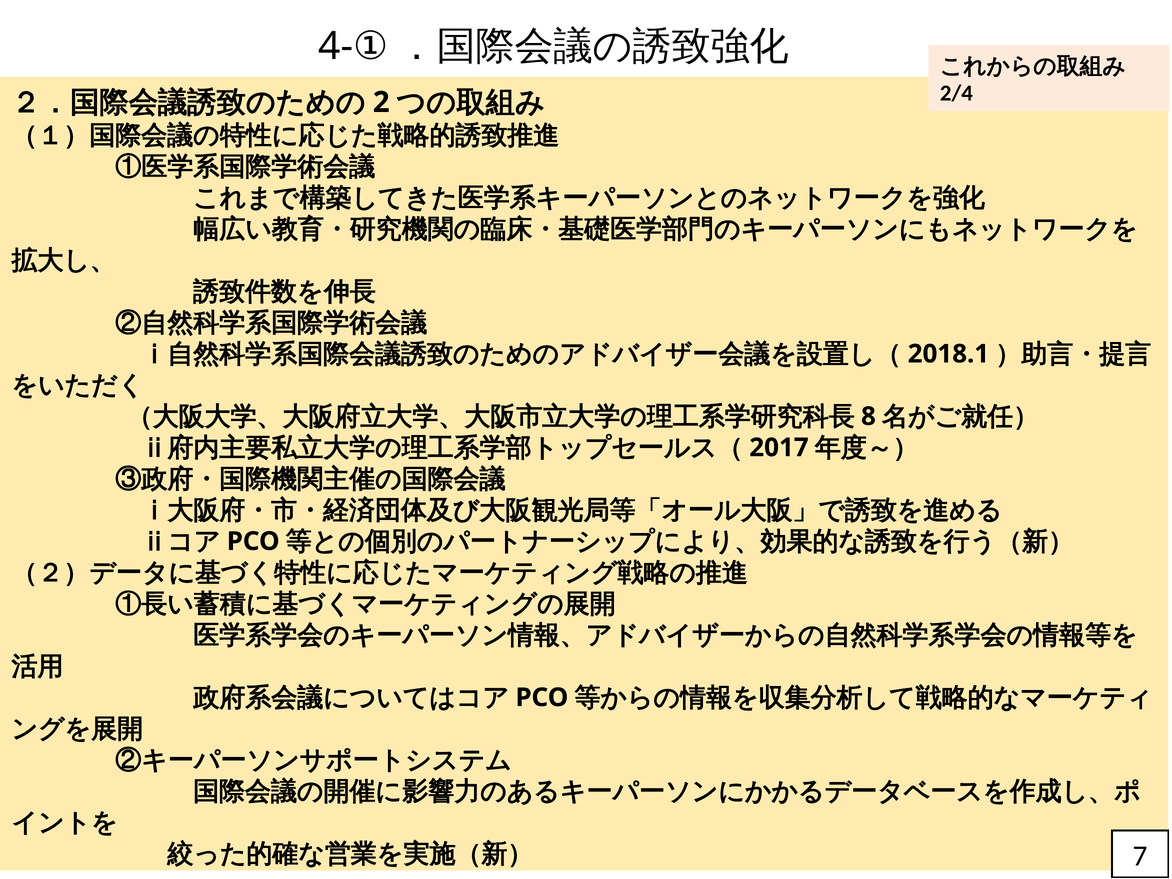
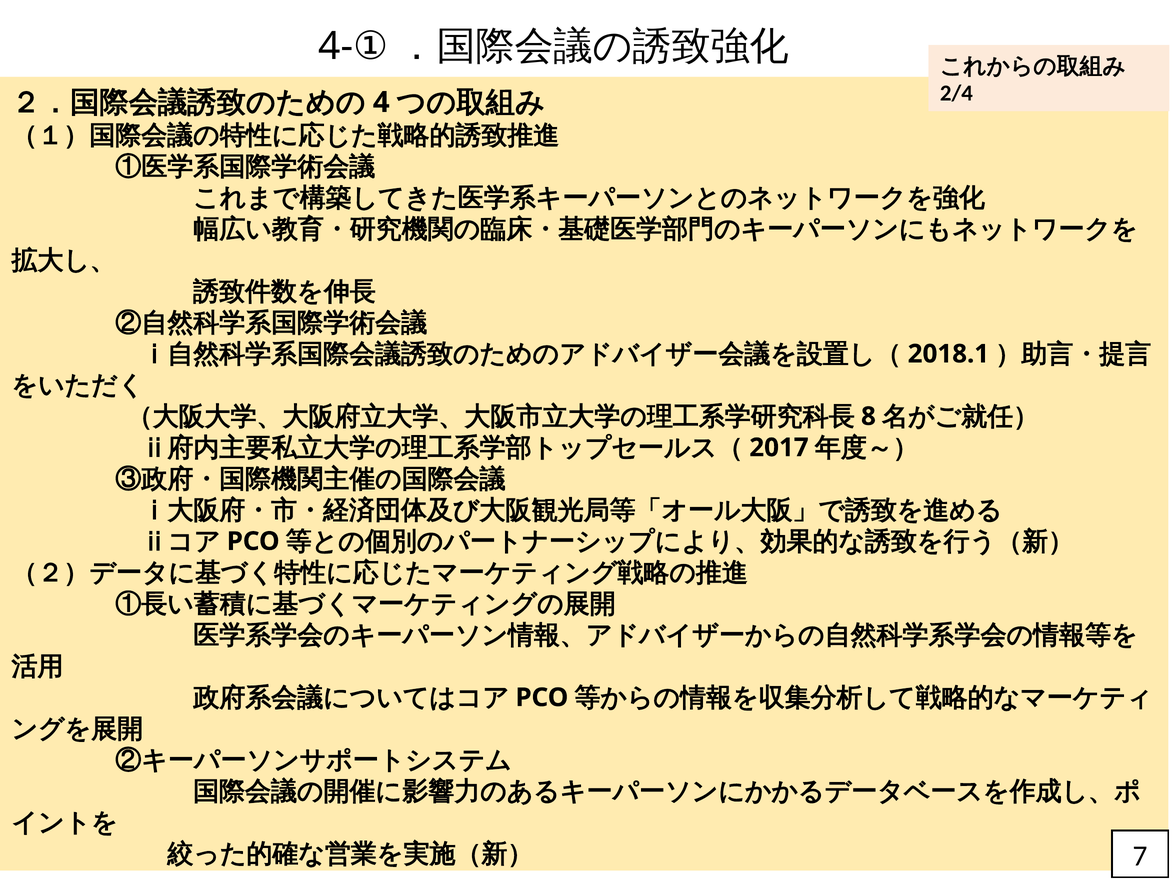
2: 2 -> 4 (381, 102)
